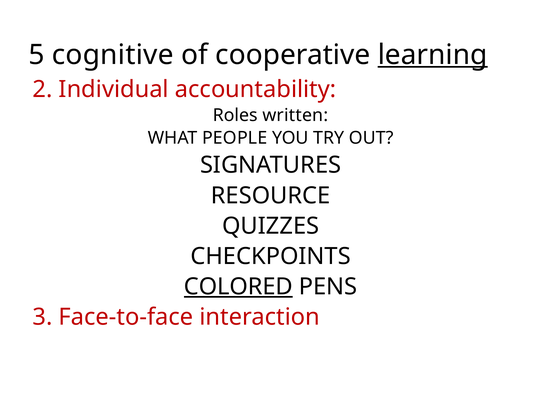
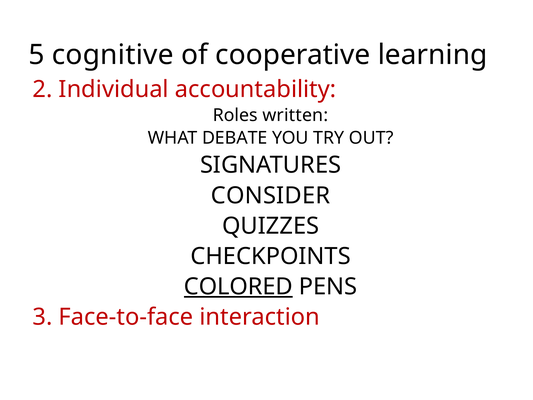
learning underline: present -> none (433, 55)
PEOPLE: PEOPLE -> DEBATE (235, 138)
RESOURCE: RESOURCE -> CONSIDER (271, 195)
